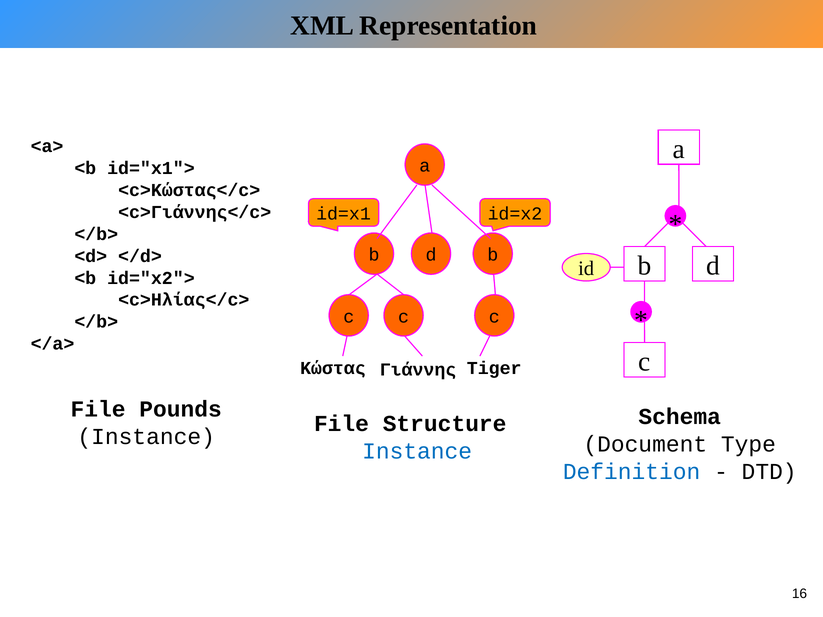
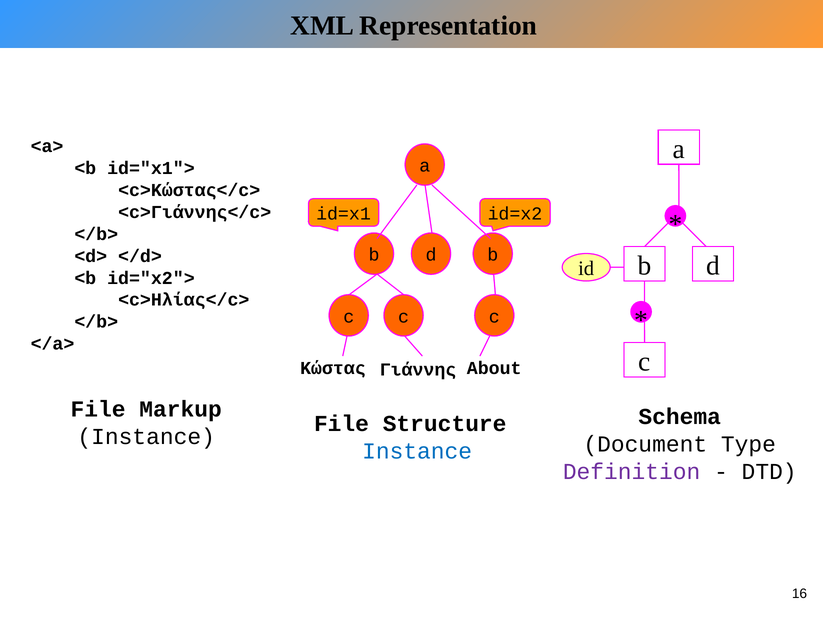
Tiger: Tiger -> About (494, 368)
Pounds: Pounds -> Markup (181, 409)
Definition colour: blue -> purple (632, 472)
